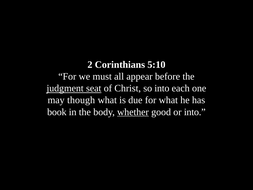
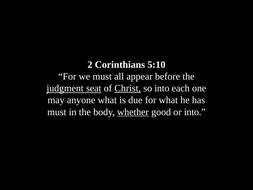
Christ underline: none -> present (128, 88)
though: though -> anyone (81, 100)
book: book -> must (57, 112)
